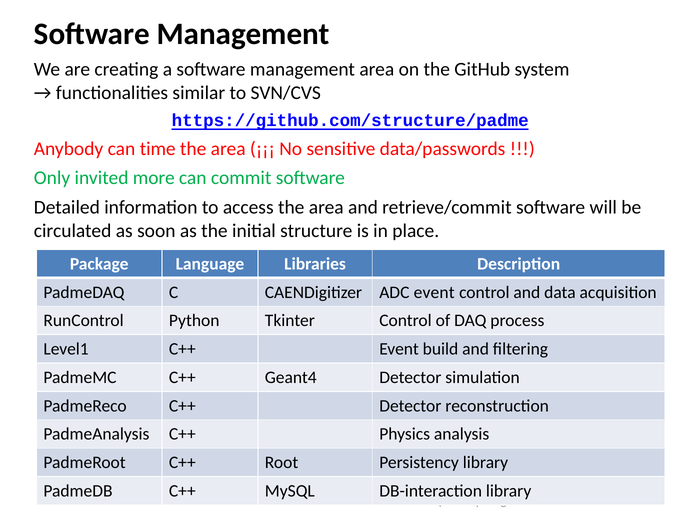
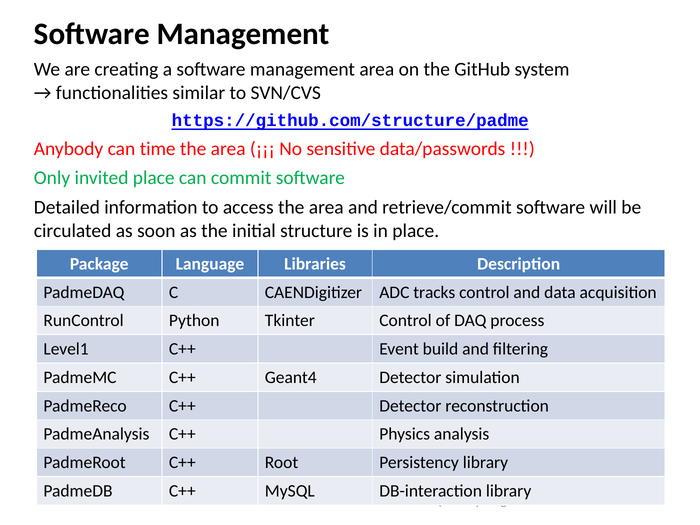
invited more: more -> place (154, 178)
ADC event: event -> tracks (434, 292)
